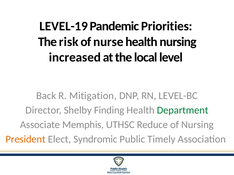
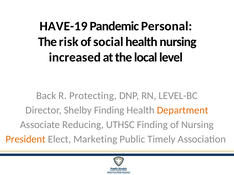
LEVEL-19: LEVEL-19 -> HAVE-19 (64, 26)
Priorities: Priorities -> Personal (167, 26)
nurse: nurse -> social (108, 42)
Mitigation: Mitigation -> Protecting (93, 96)
Department colour: green -> orange (183, 110)
Memphis: Memphis -> Reducing (83, 125)
UTHSC Reduce: Reduce -> Finding (152, 125)
Syndromic: Syndromic -> Marketing (95, 140)
